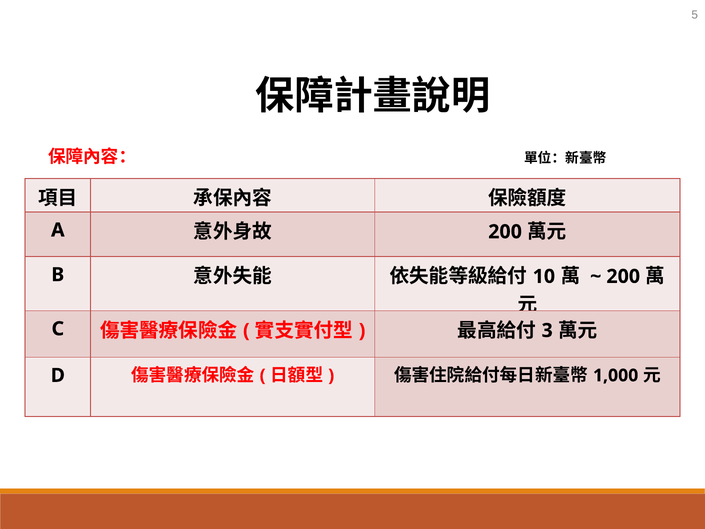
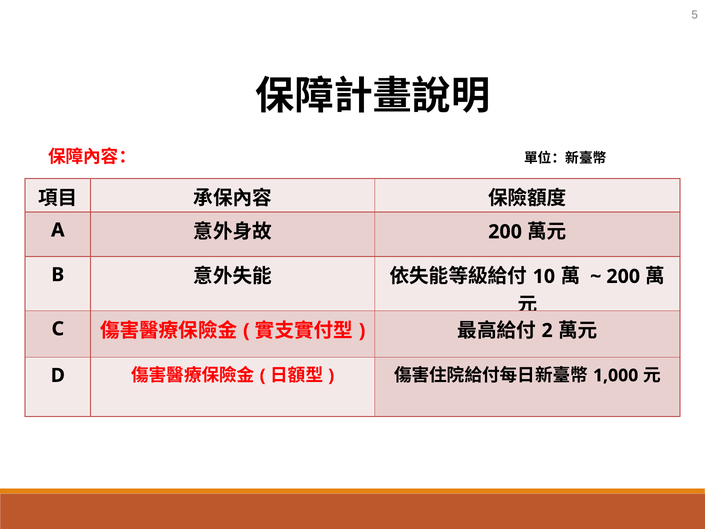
3: 3 -> 2 (547, 330)
